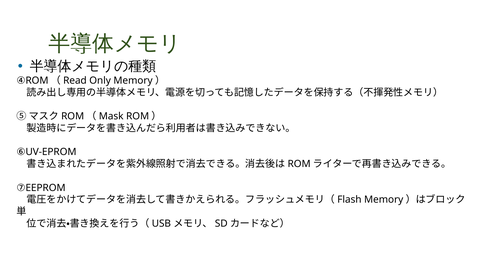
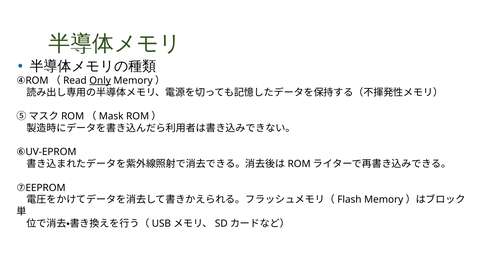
Only underline: none -> present (100, 81)
